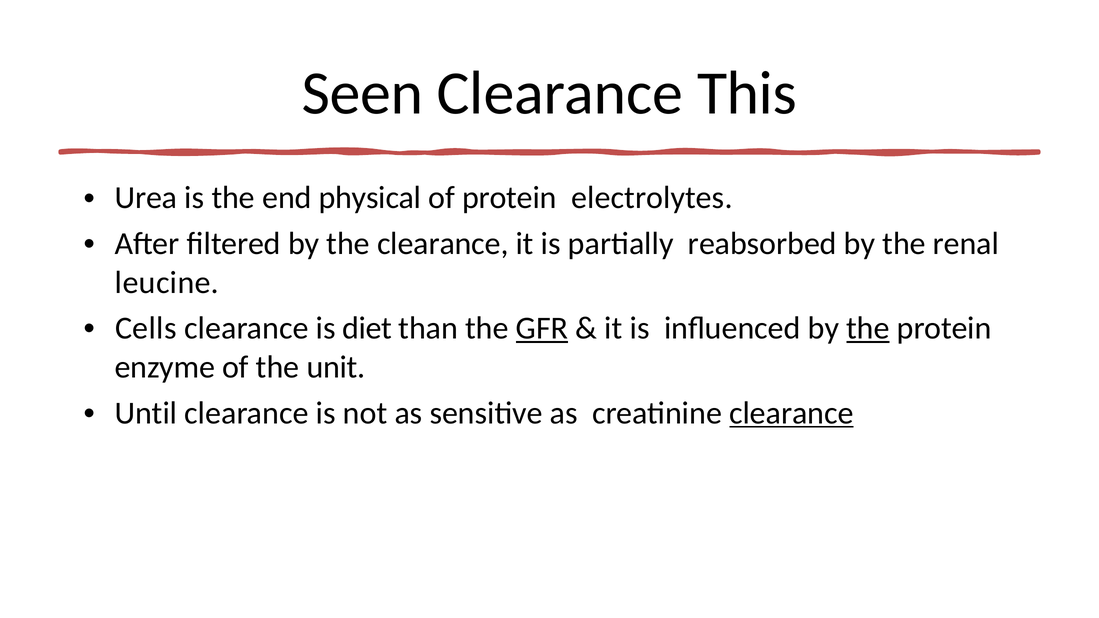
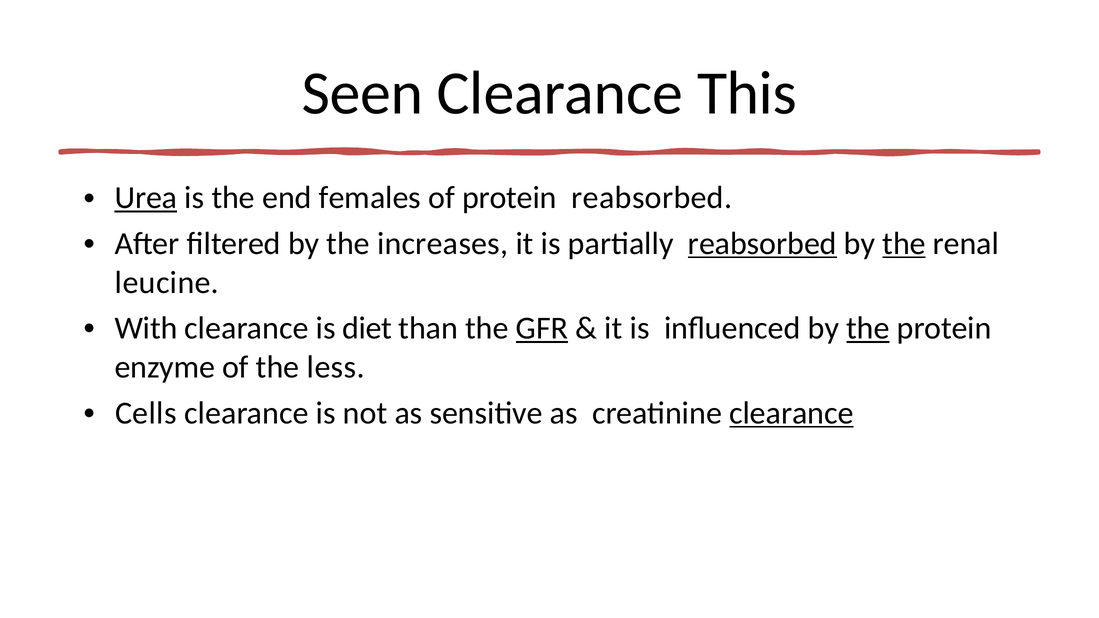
Urea underline: none -> present (146, 198)
physical: physical -> females (370, 198)
protein electrolytes: electrolytes -> reabsorbed (652, 198)
the clearance: clearance -> increases (443, 244)
reabsorbed underline: none -> present (762, 244)
the underline: none -> present (904, 244)
Cells: Cells -> With (146, 328)
unit: unit -> less (336, 367)
Until: Until -> Cells (146, 413)
